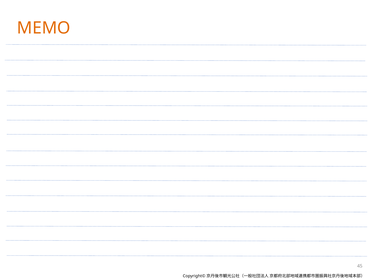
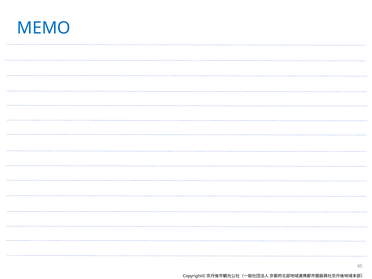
MEMO colour: orange -> blue (44, 28)
